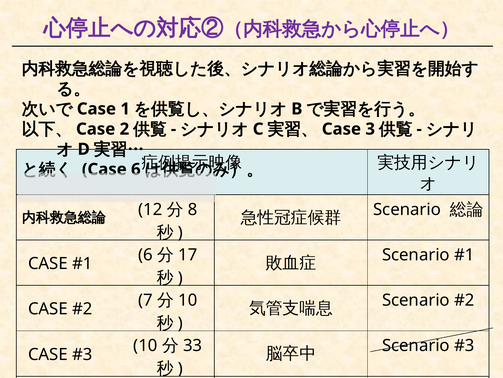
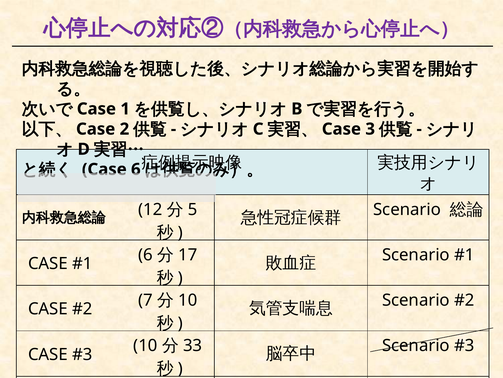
8: 8 -> 5 (193, 209)
